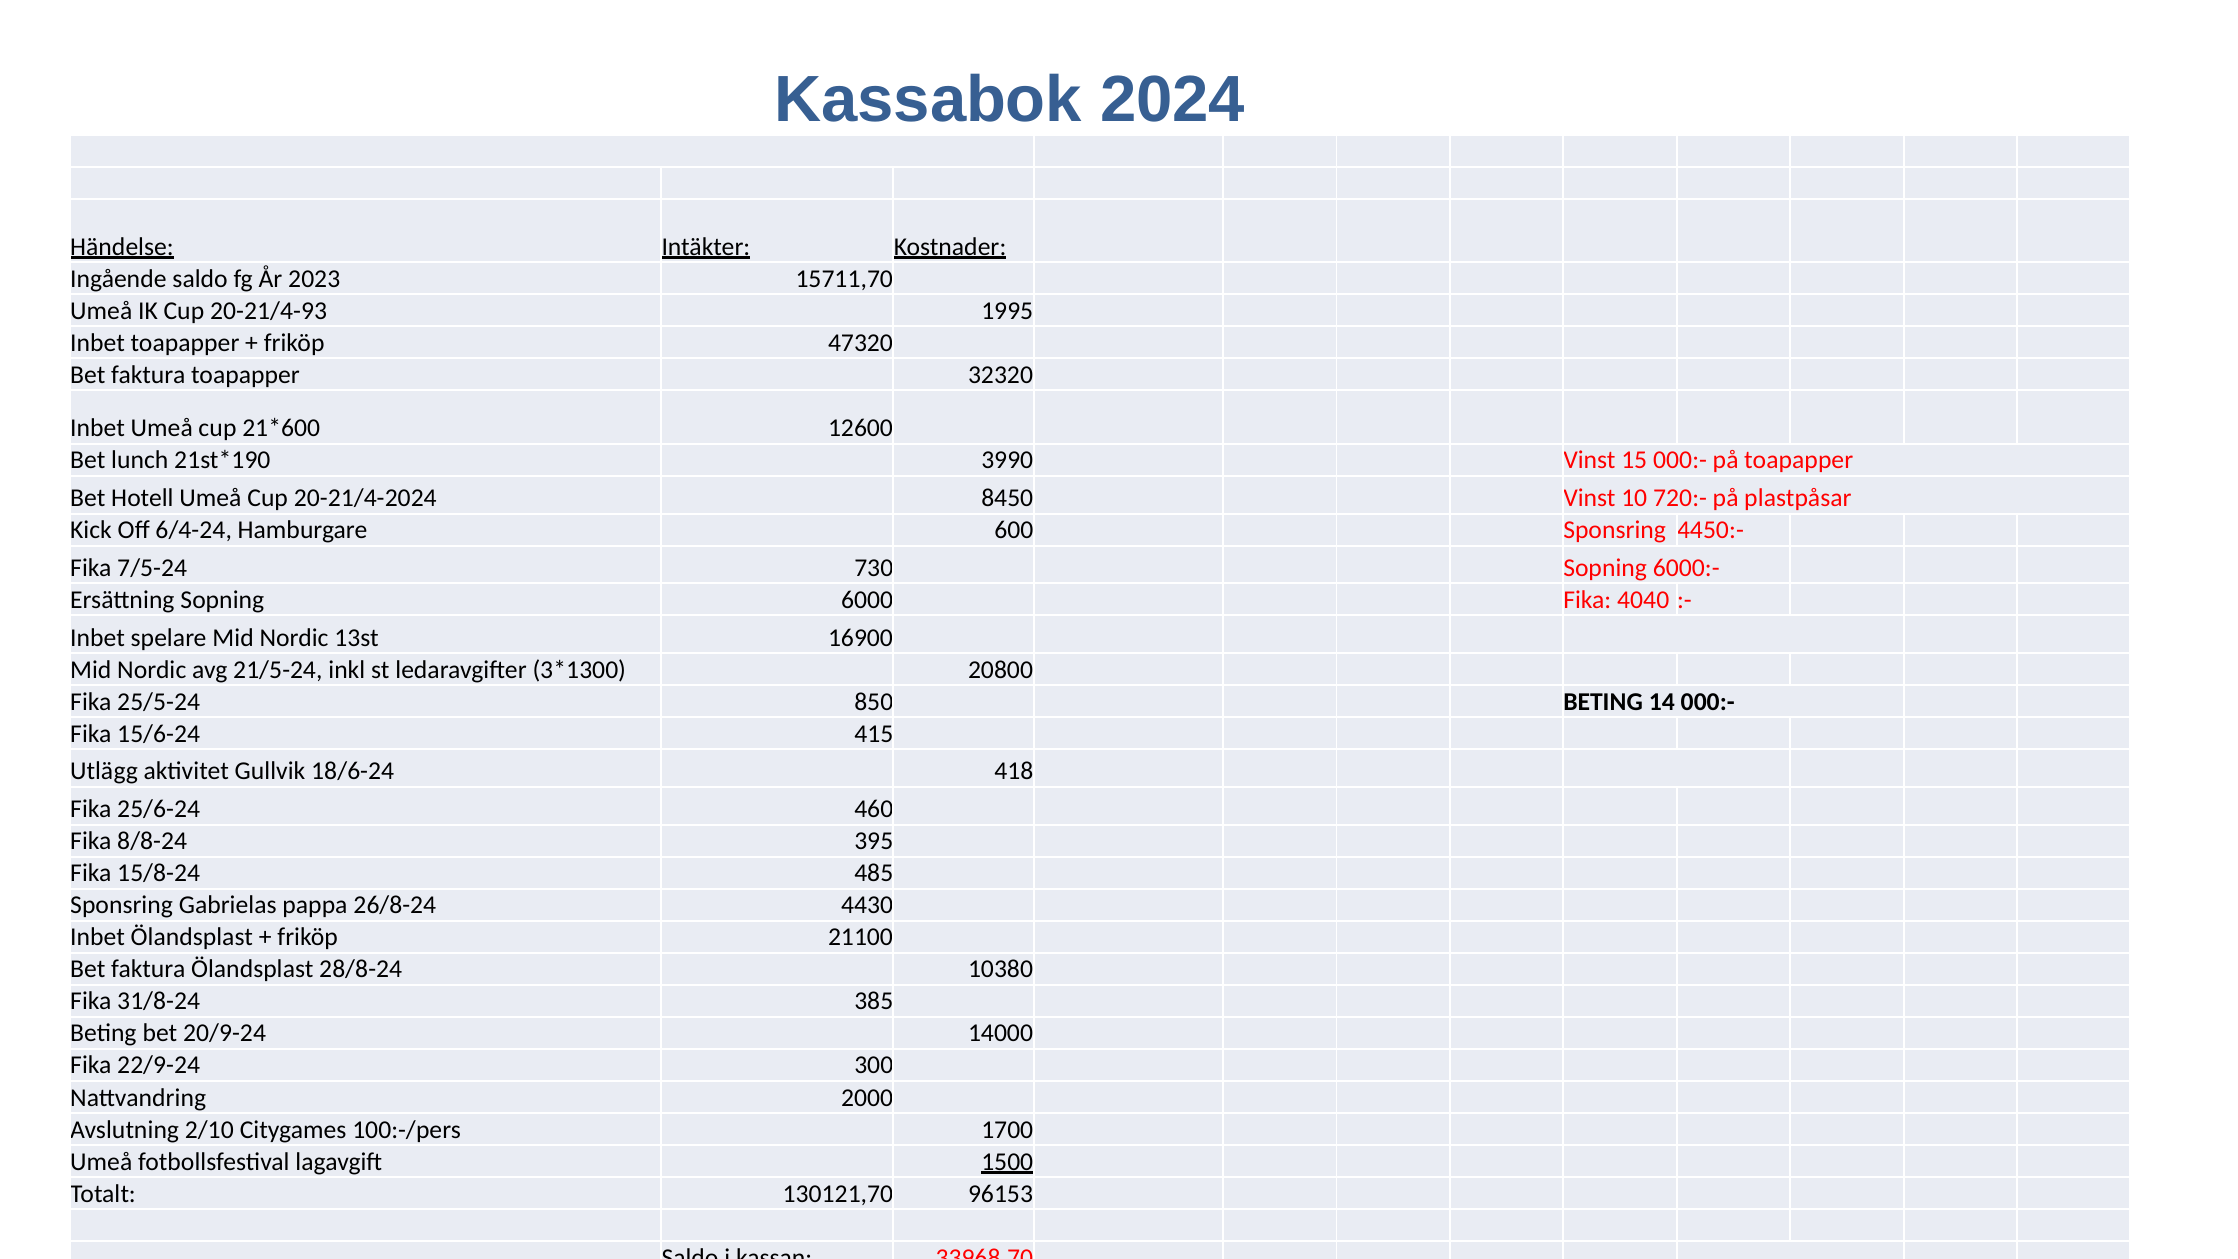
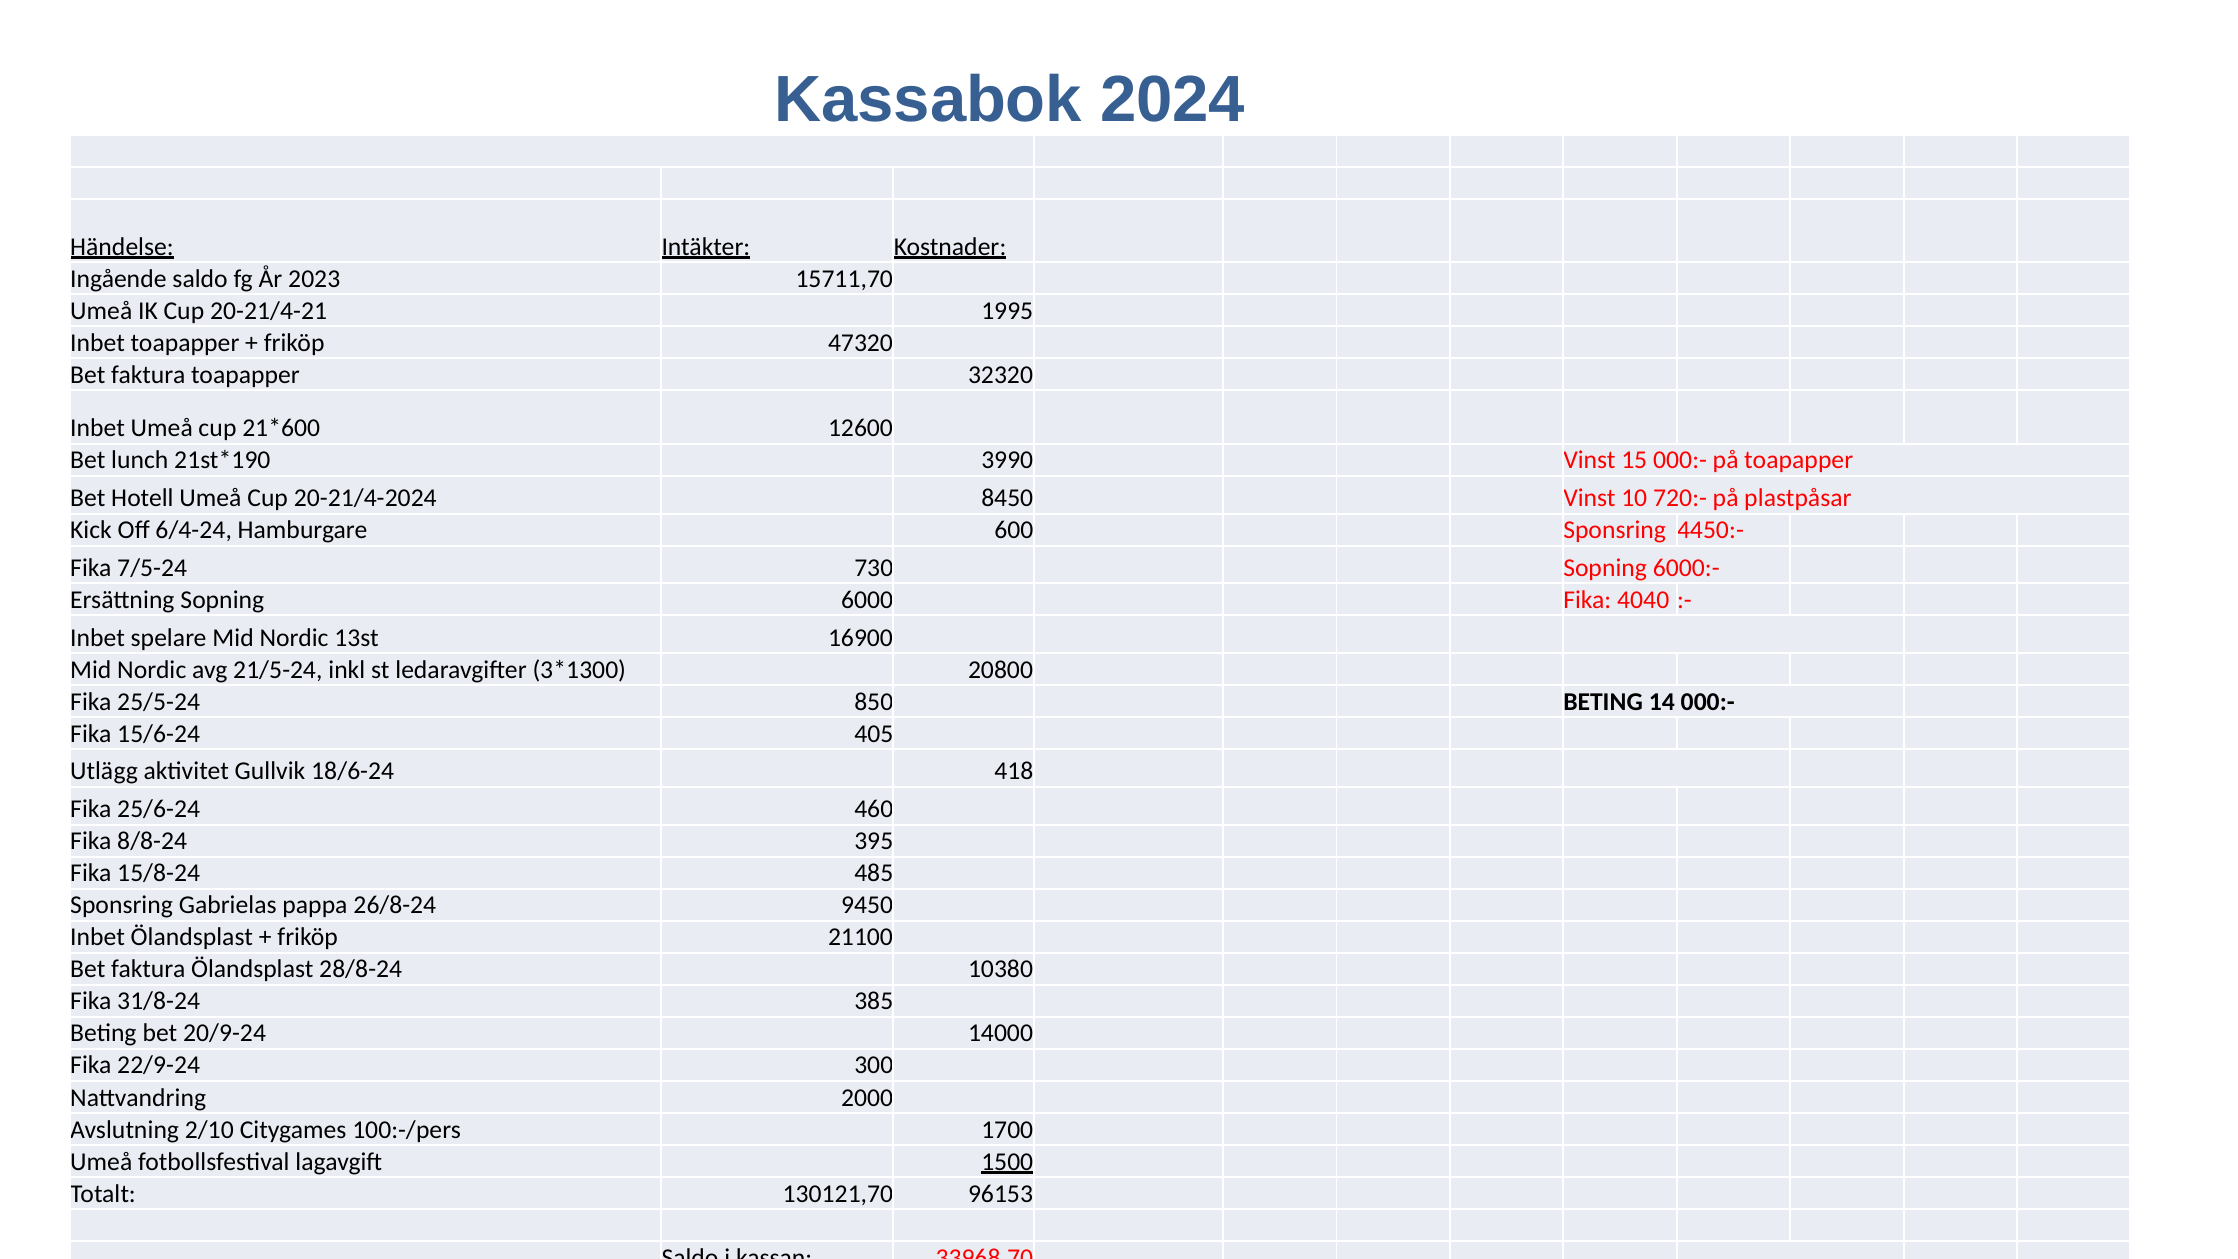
20-21/4-93: 20-21/4-93 -> 20-21/4-21 (269, 311)
415: 415 -> 405 (874, 734)
4430: 4430 -> 9450 (867, 905)
